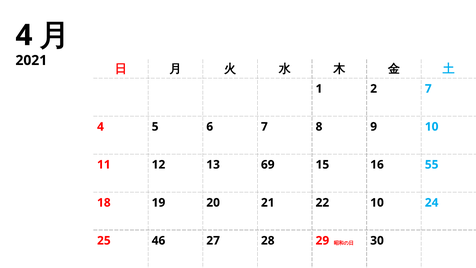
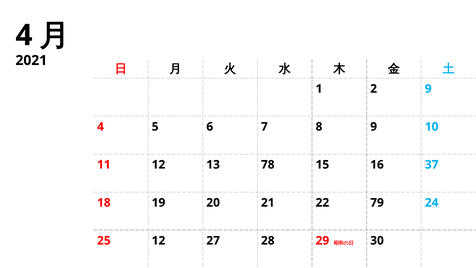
2 7: 7 -> 9 (428, 89)
69: 69 -> 78 (268, 164)
55: 55 -> 37 (432, 164)
22 10: 10 -> 79 (377, 202)
25 46: 46 -> 12 (158, 240)
